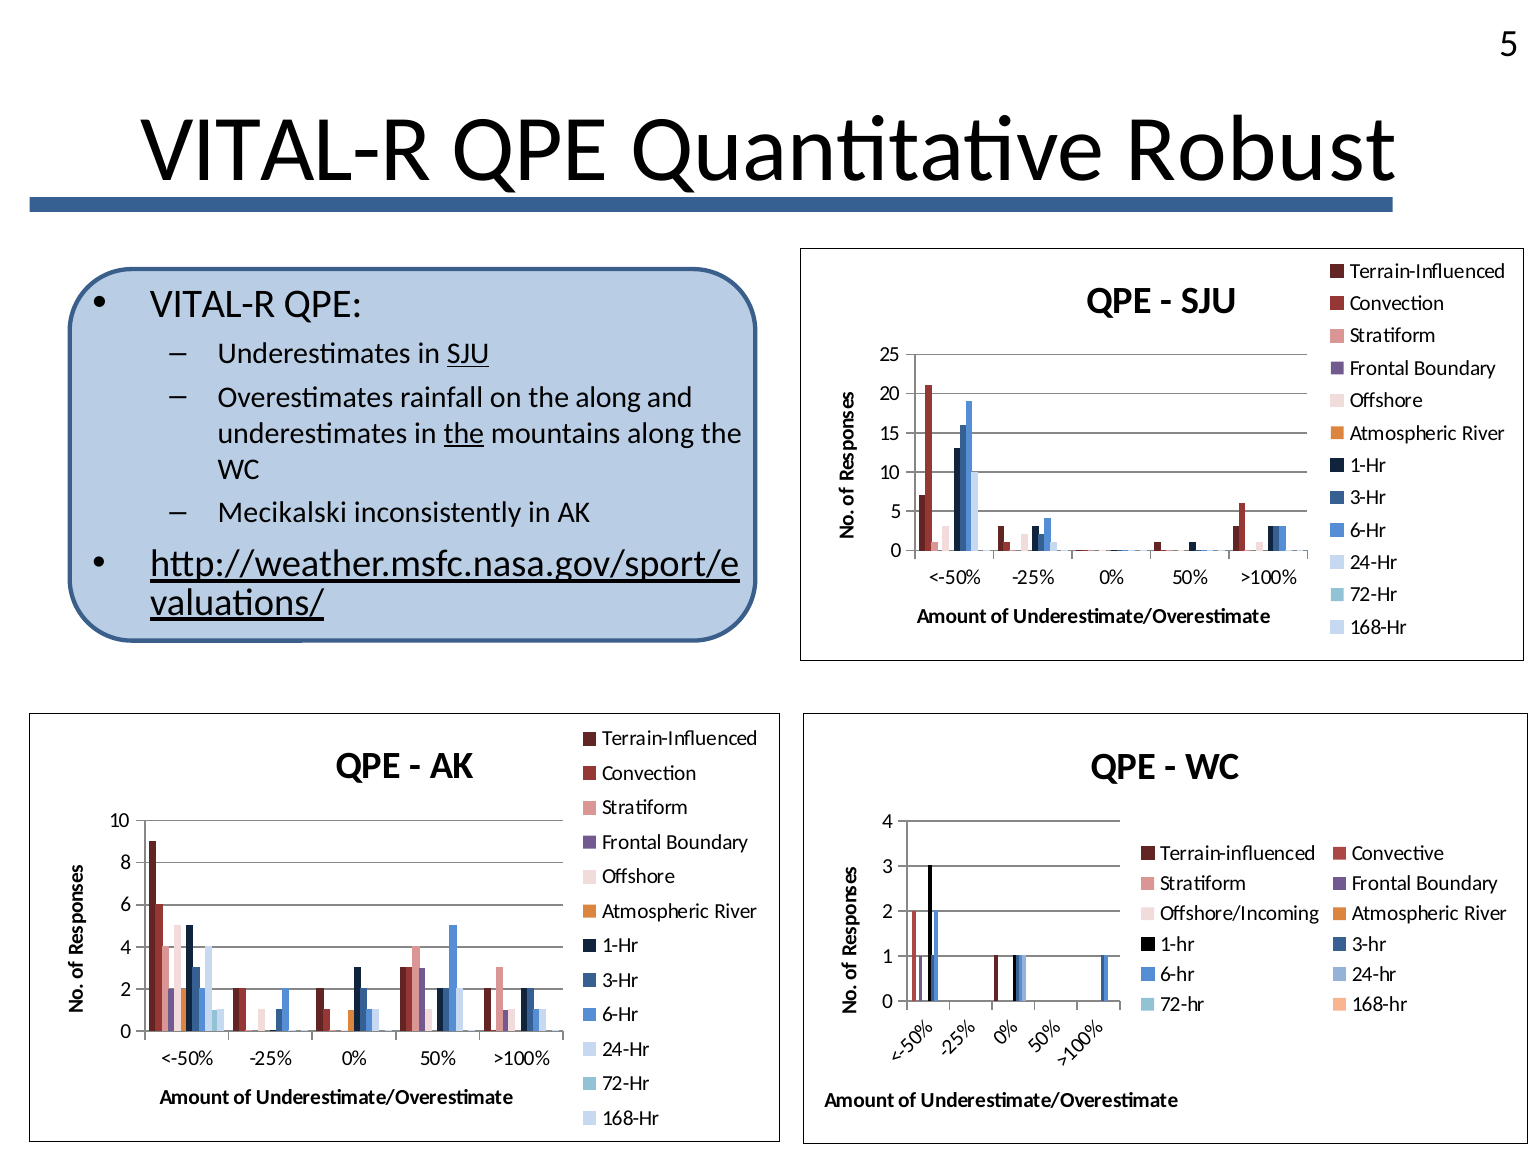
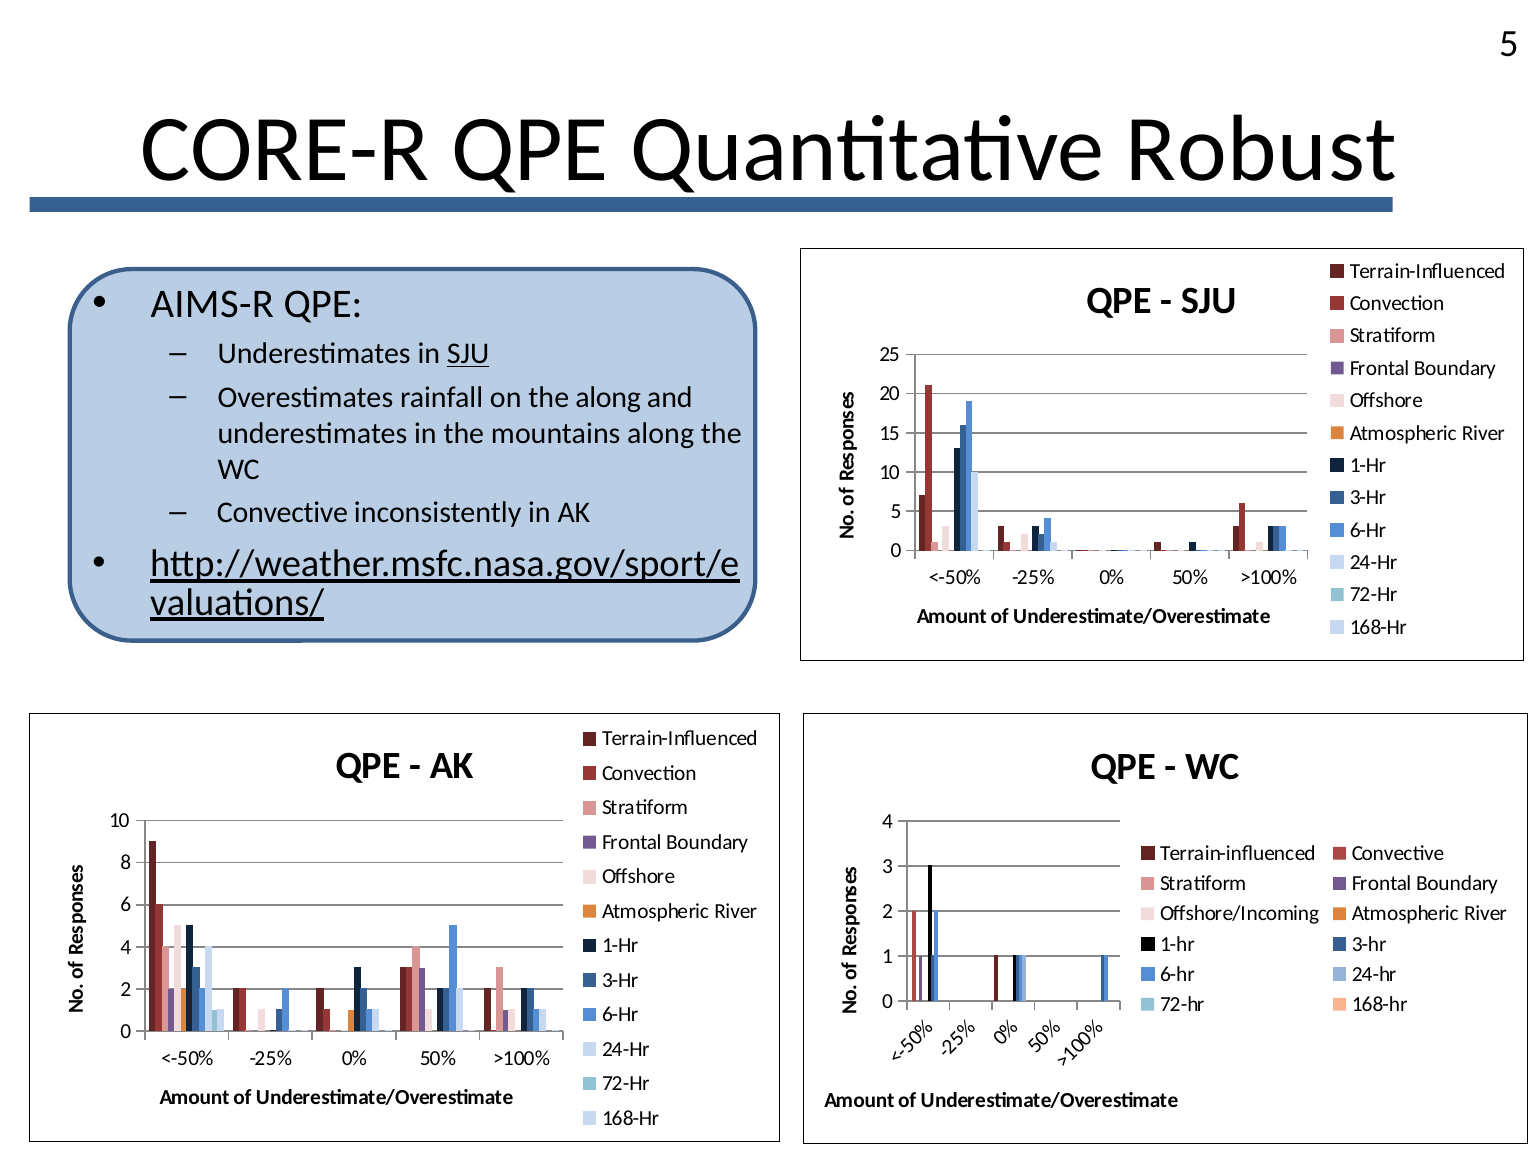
VITAL-R: VITAL-R -> CORE-R (285, 149)
VITAL-R: VITAL-R -> AIMS-R (212, 304)
the underline: present -> none (464, 433)
Mecikalski: Mecikalski -> Convective (282, 513)
